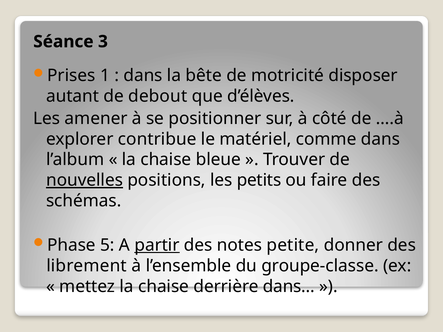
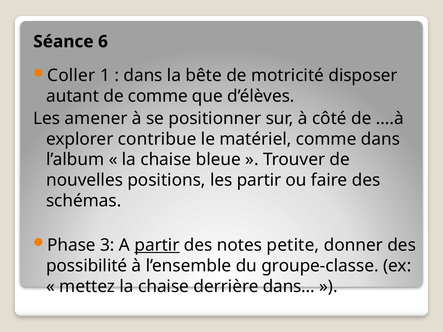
3: 3 -> 6 (103, 42)
Prises: Prises -> Coller (71, 76)
de debout: debout -> comme (158, 96)
nouvelles underline: present -> none (85, 180)
les petits: petits -> partir (259, 180)
5: 5 -> 3 (107, 245)
librement: librement -> possibilité (87, 266)
